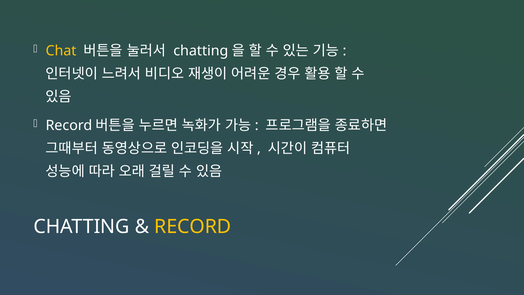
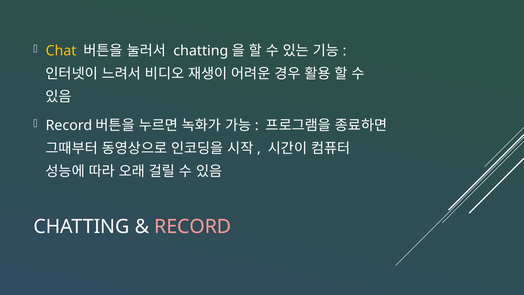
RECORD colour: yellow -> pink (193, 227)
